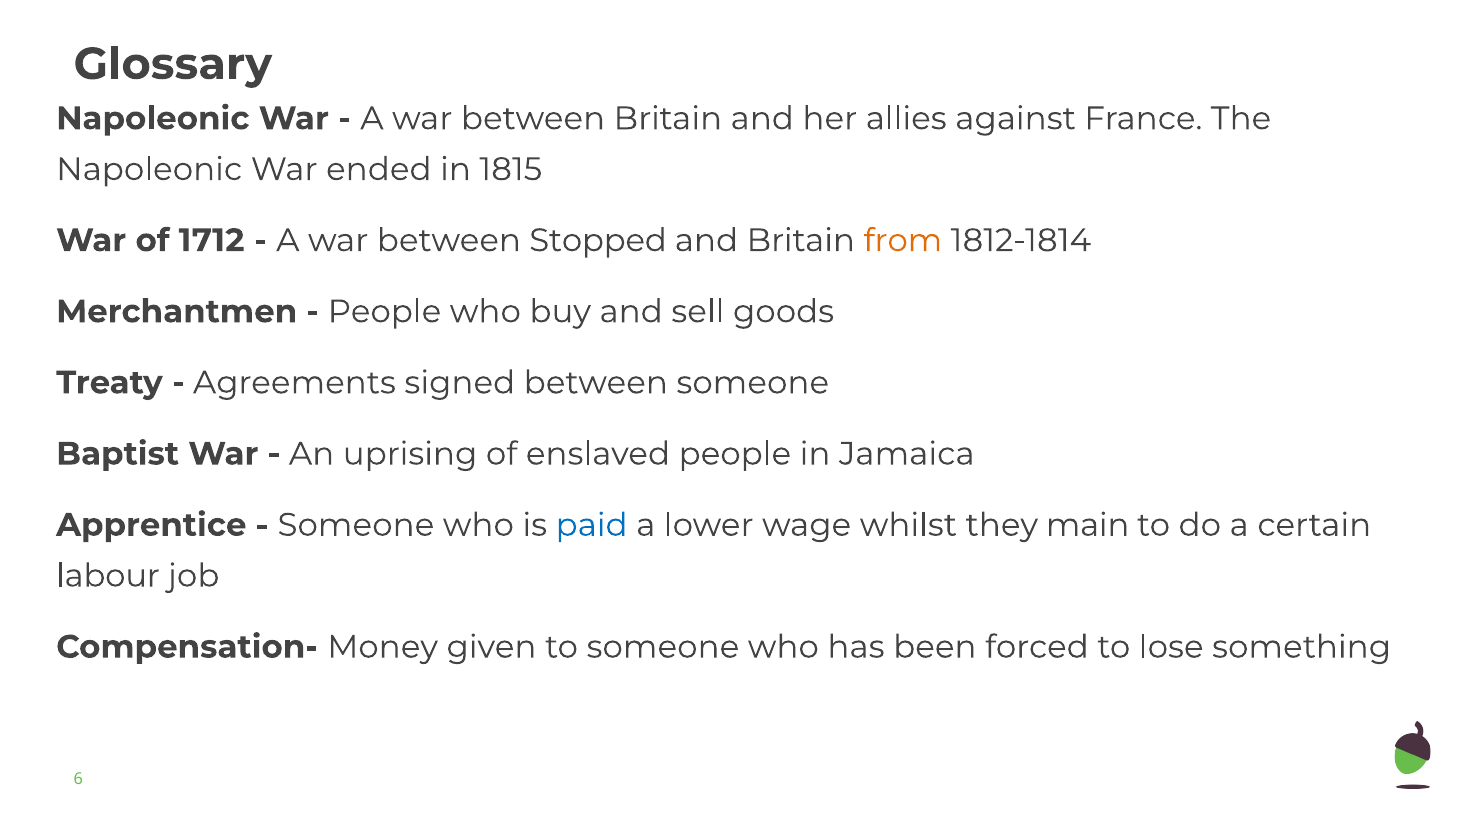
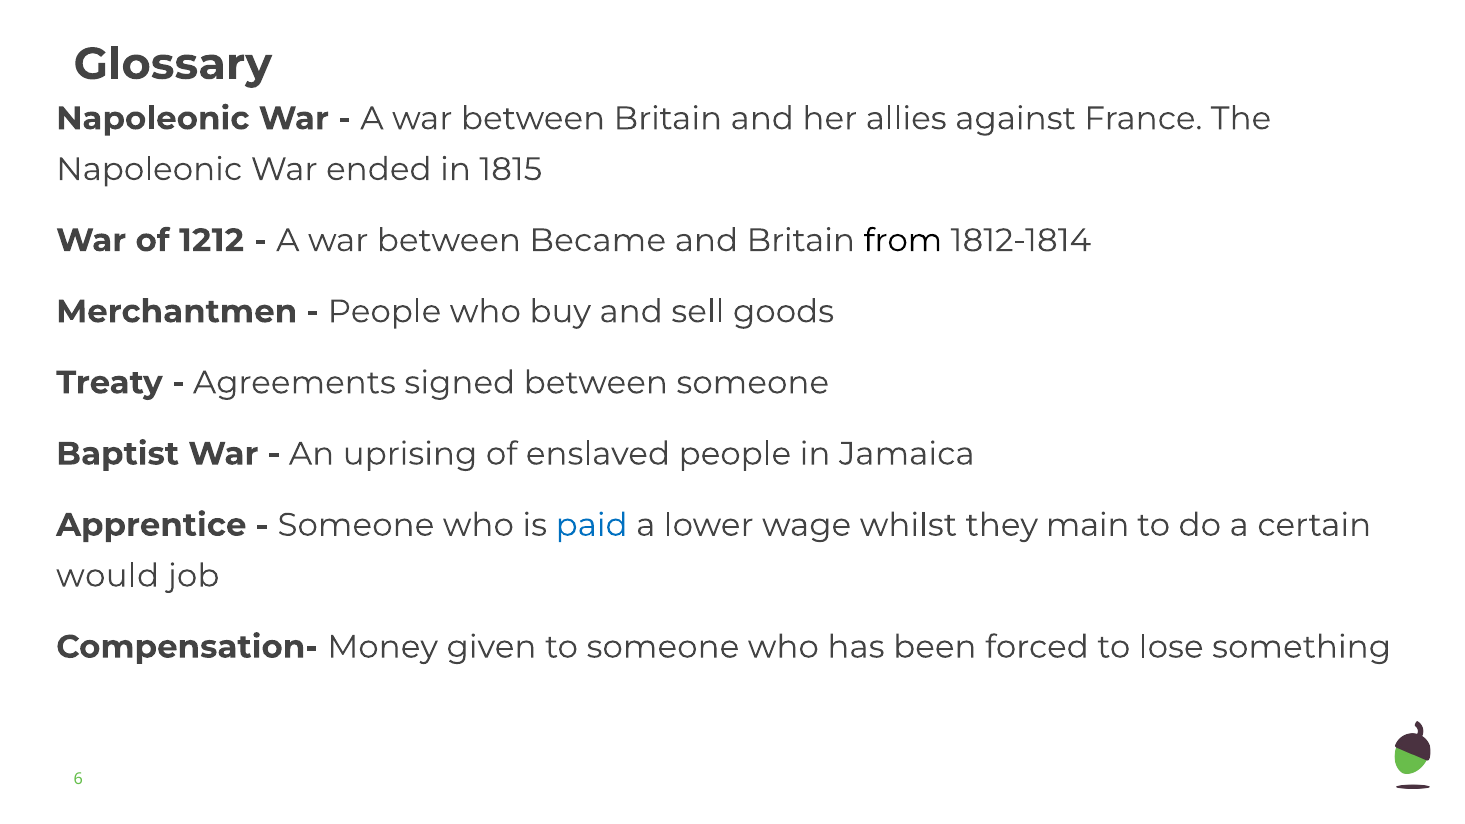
1712: 1712 -> 1212 (212, 240)
Stopped: Stopped -> Became (598, 240)
from colour: orange -> black (903, 240)
labour: labour -> would (108, 576)
